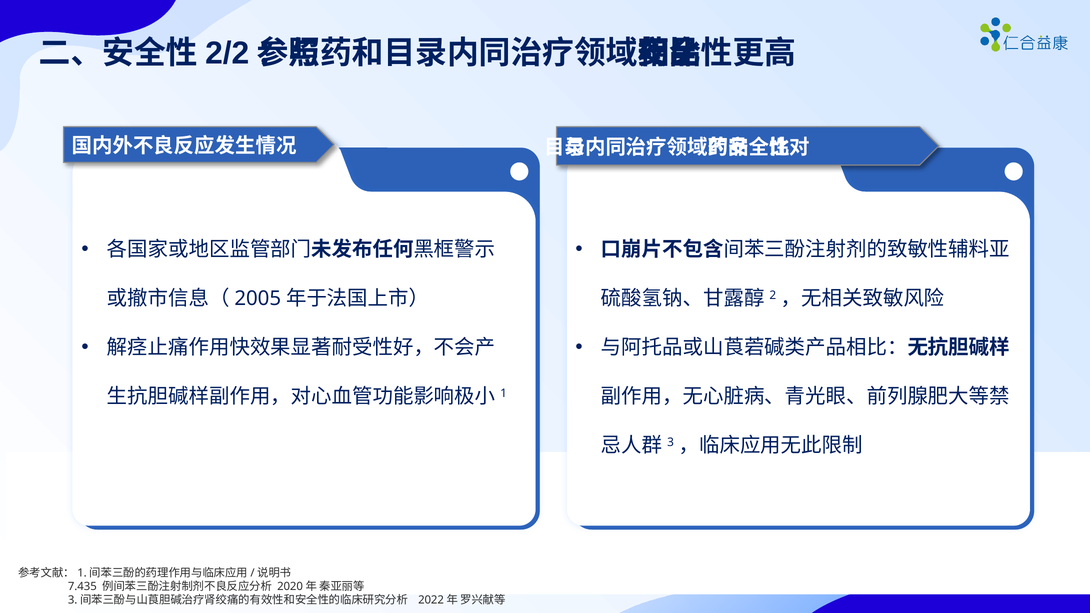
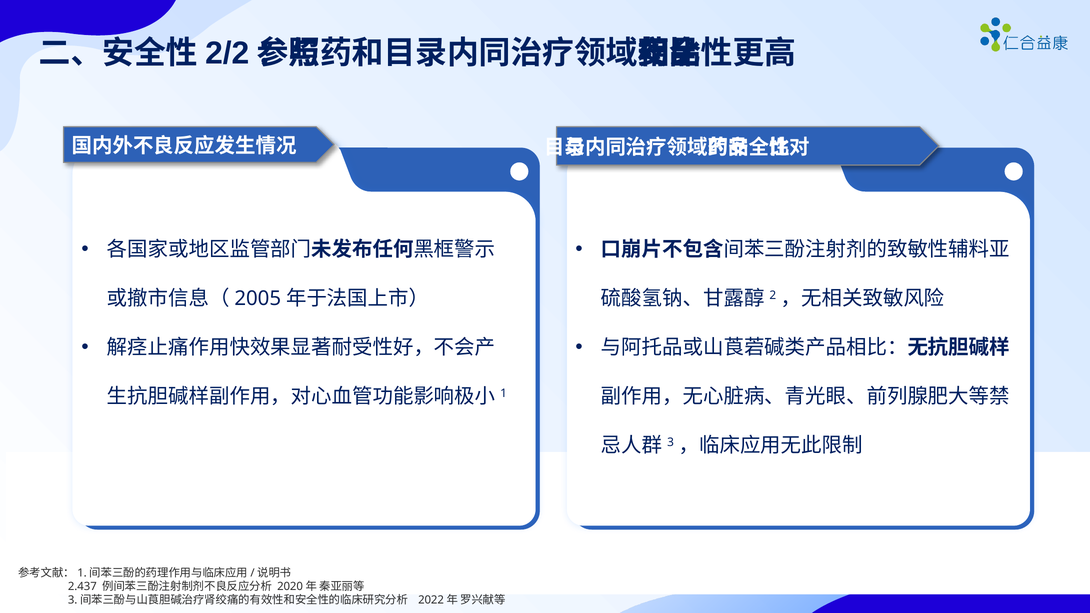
7.435: 7.435 -> 2.437 (82, 587)
